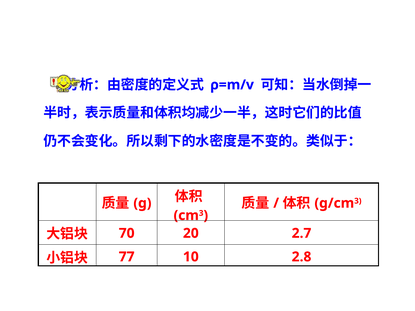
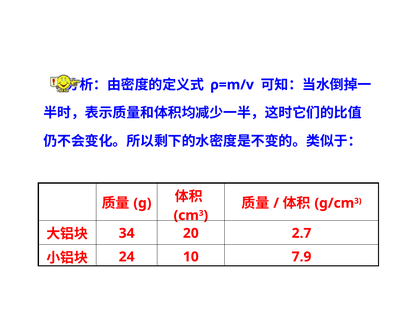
70: 70 -> 34 (127, 233)
77: 77 -> 24 (127, 257)
2.8: 2.8 -> 7.9 (302, 257)
